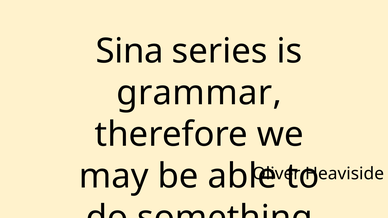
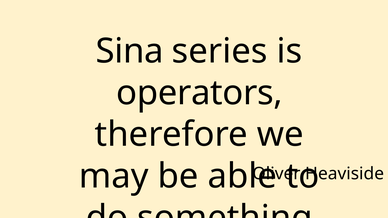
grammar: grammar -> operators (199, 93)
